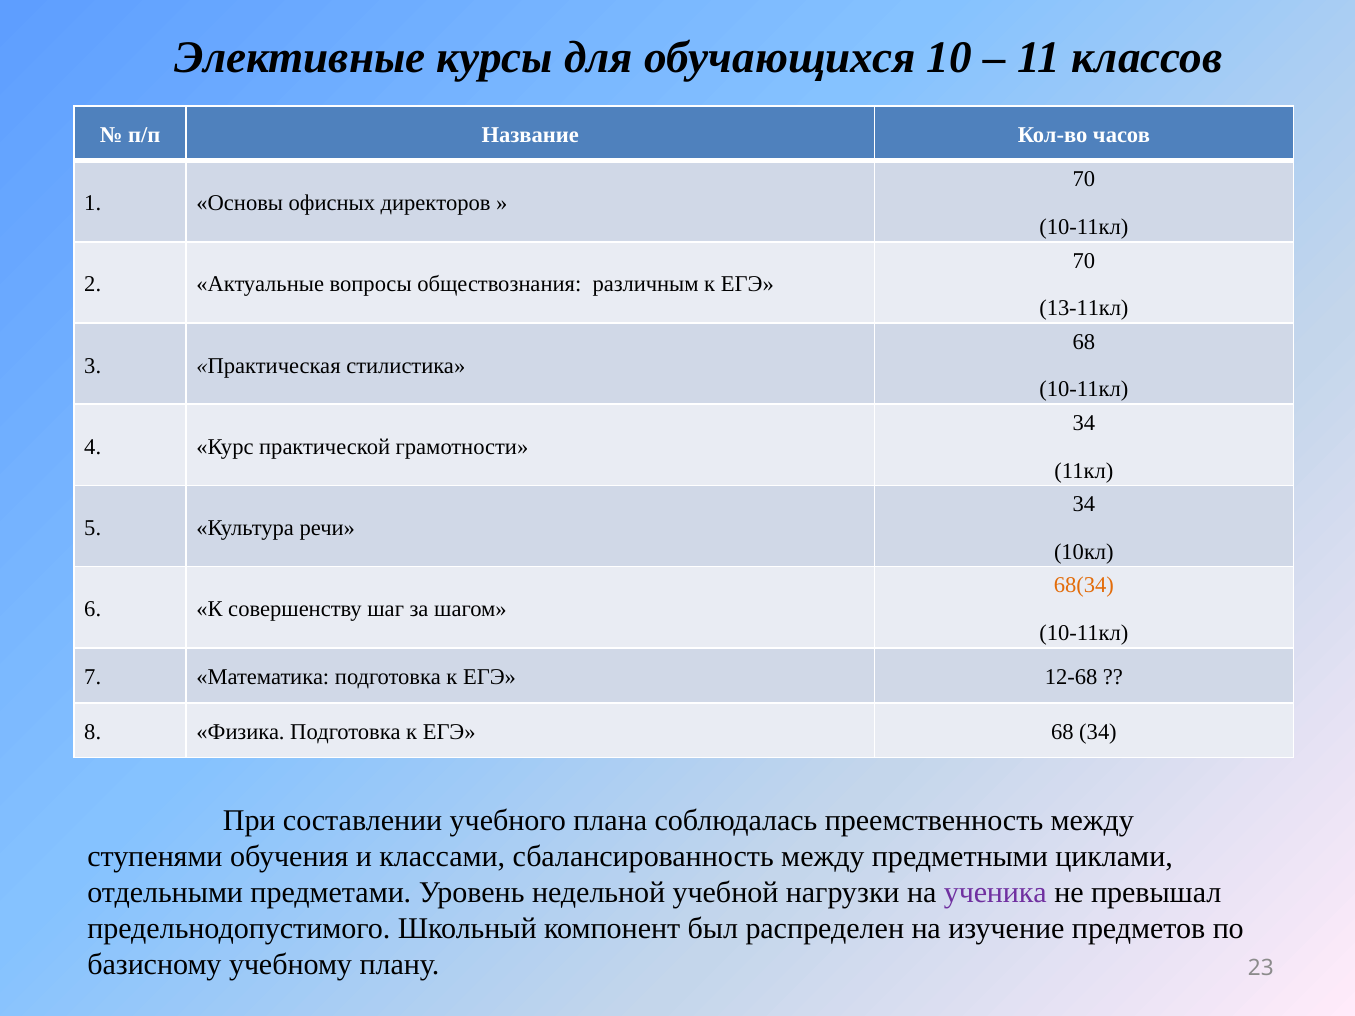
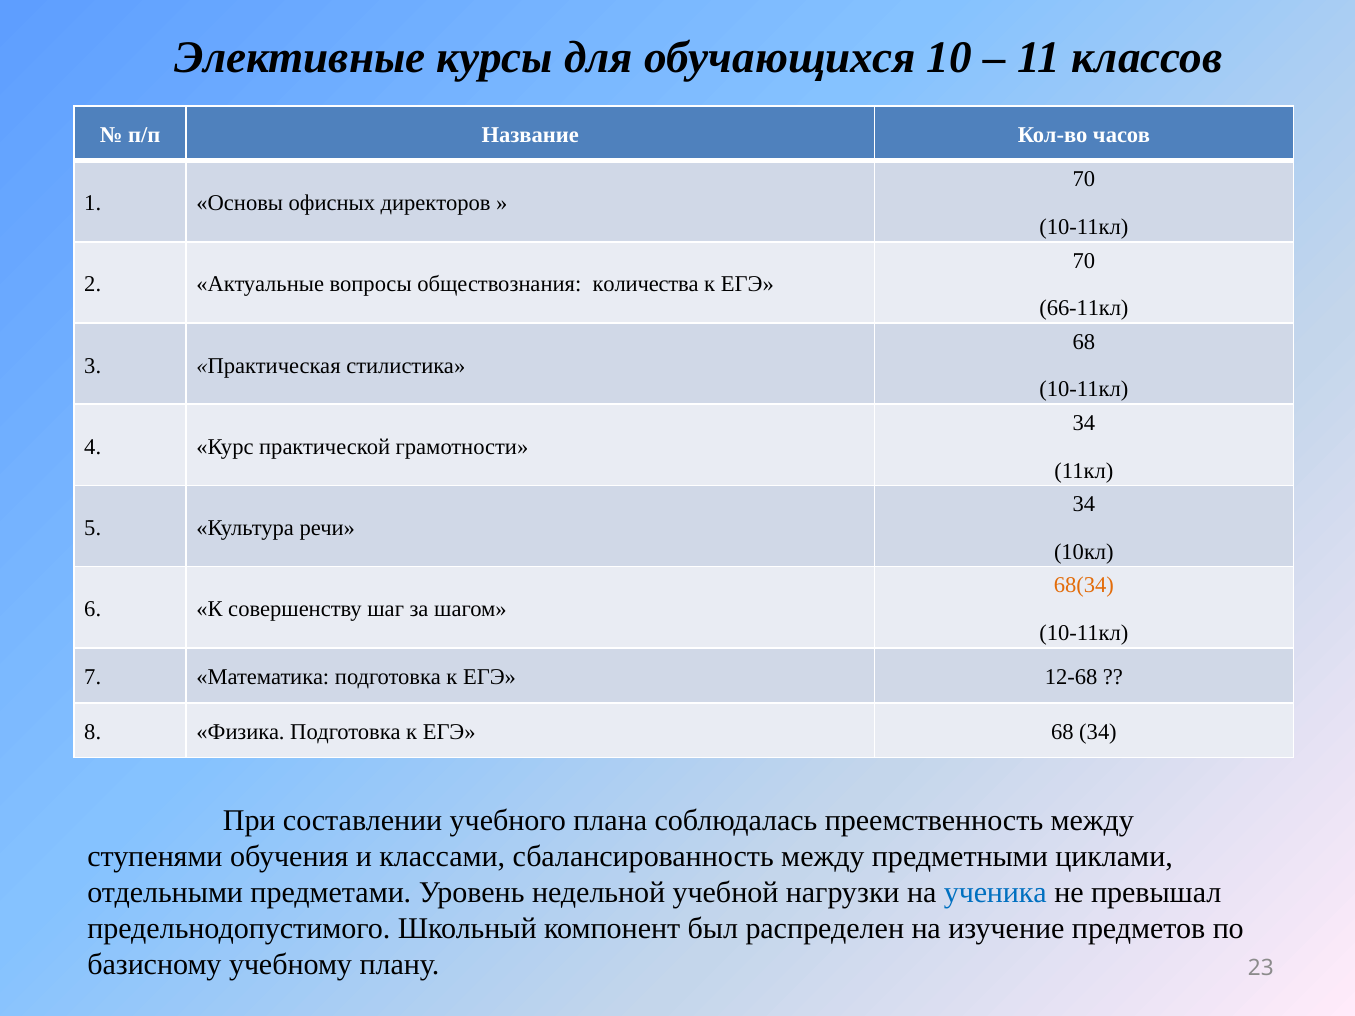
различным: различным -> количества (646, 285)
13-11кл: 13-11кл -> 66-11кл (1084, 308)
ученика colour: purple -> blue (995, 893)
